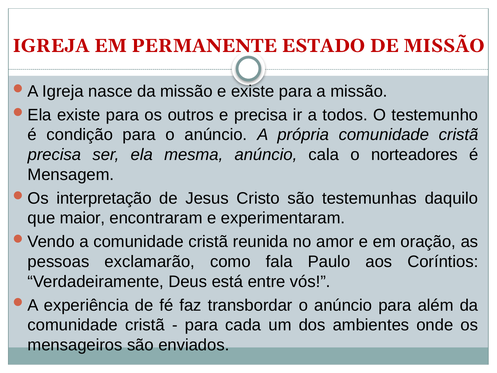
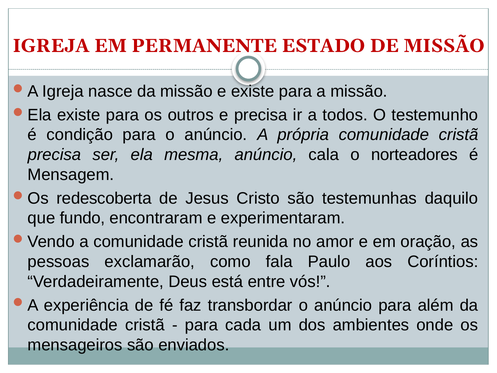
interpretação: interpretação -> redescoberta (104, 198)
maior: maior -> fundo (82, 218)
